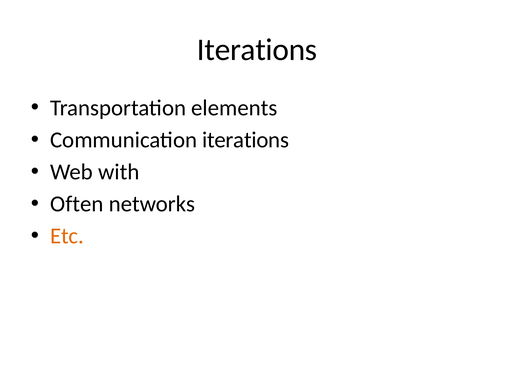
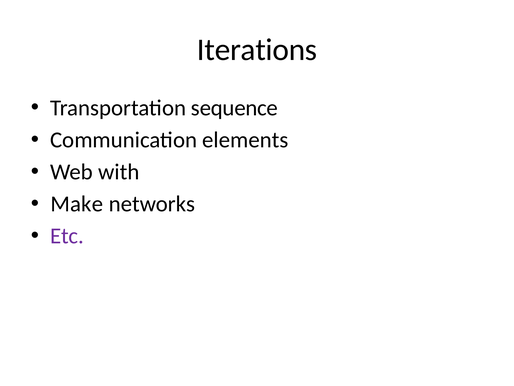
elements: elements -> sequence (235, 108)
Communication iterations: iterations -> elements (245, 140)
Often: Often -> Make (77, 204)
Etc colour: orange -> purple (67, 236)
